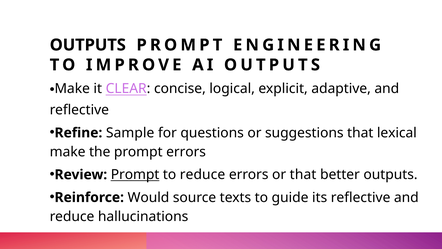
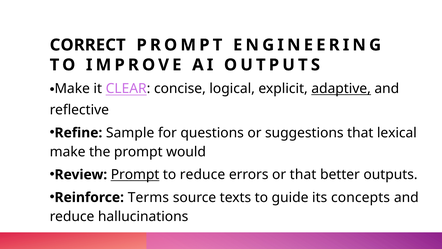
OUTPUTS: OUTPUTS -> CORRECT (88, 45)
adaptive underline: none -> present (341, 89)
prompt errors: errors -> would (186, 152)
Would: Would -> Terms (148, 197)
its reflective: reflective -> concepts (361, 197)
